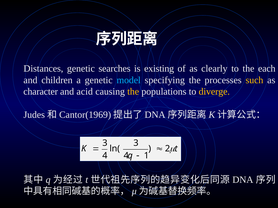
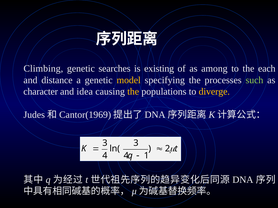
Distances: Distances -> Climbing (43, 69)
clearly: clearly -> among (214, 69)
children: children -> distance (57, 80)
model colour: light blue -> yellow (129, 80)
such colour: yellow -> light green (254, 80)
acid: acid -> idea (85, 92)
